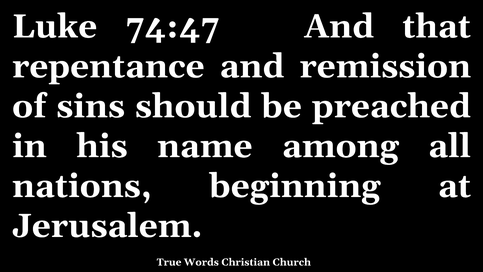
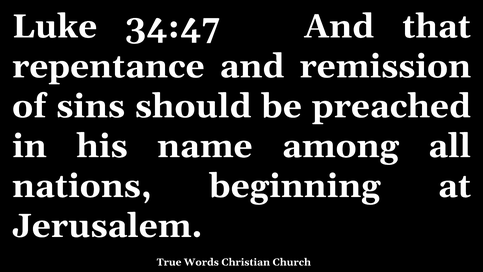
74:47: 74:47 -> 34:47 (173, 26)
